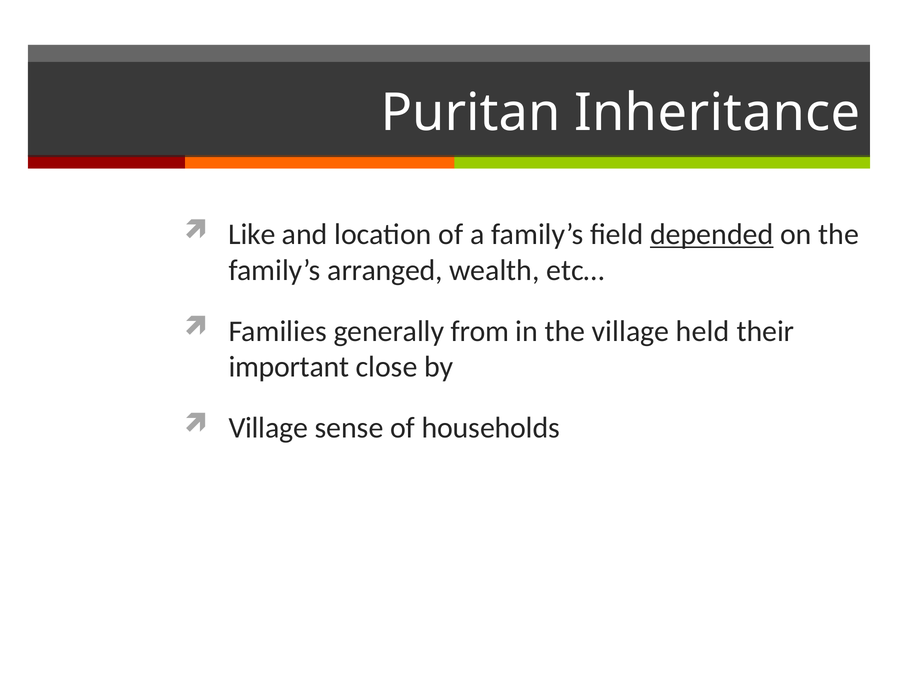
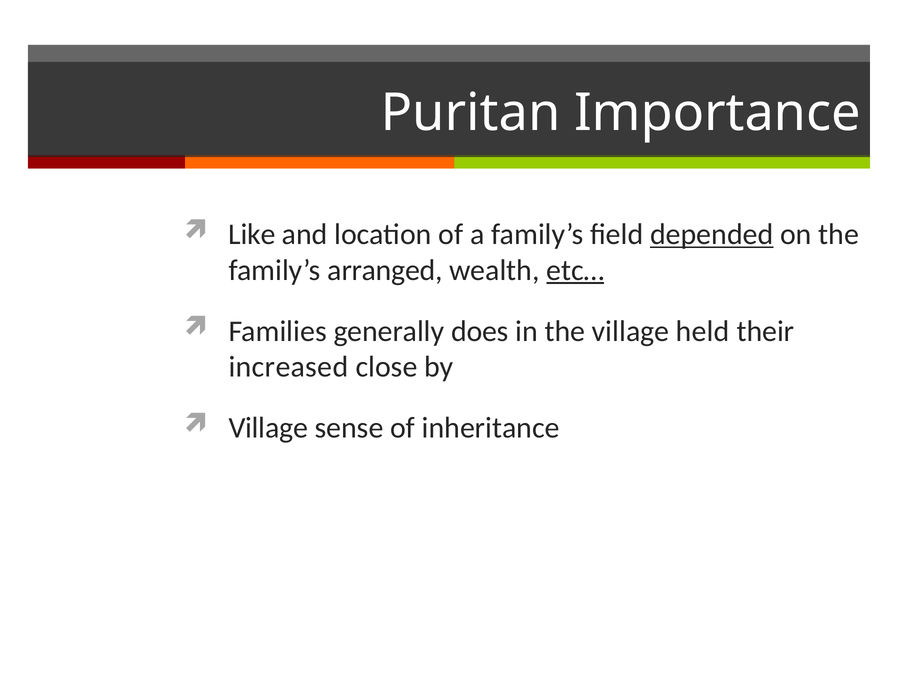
Inheritance: Inheritance -> Importance (717, 113)
etc… underline: none -> present (575, 270)
from: from -> does (480, 331)
important: important -> increased (289, 367)
households: households -> inheritance (491, 428)
